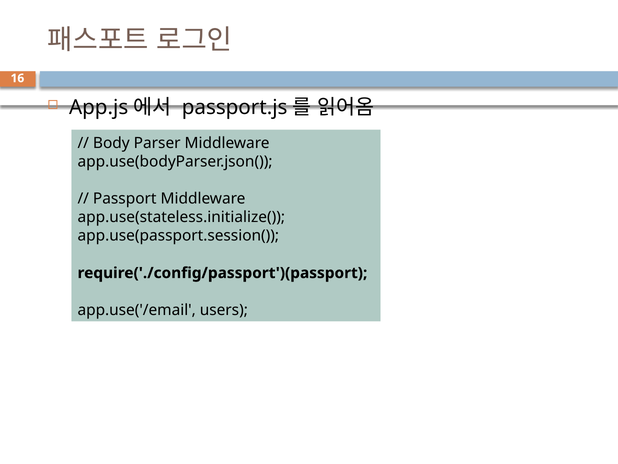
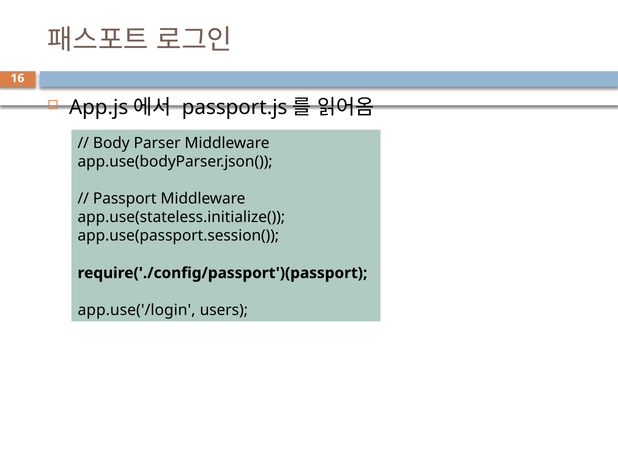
app.use('/email: app.use('/email -> app.use('/login (137, 310)
